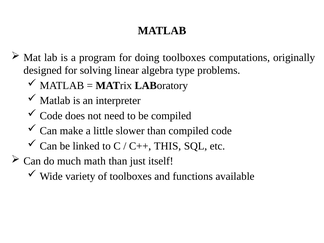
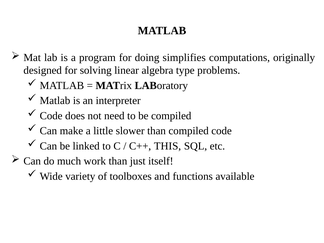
doing toolboxes: toolboxes -> simplifies (184, 57)
math: math -> work (95, 161)
